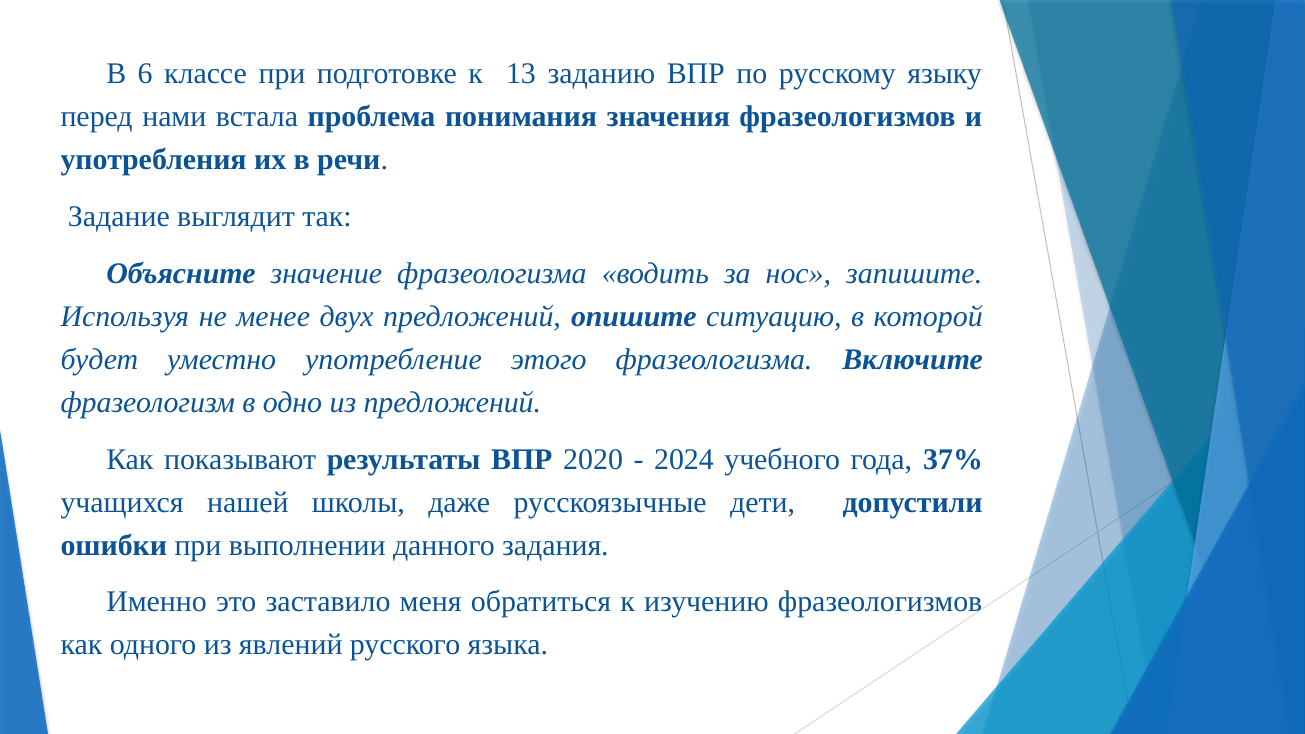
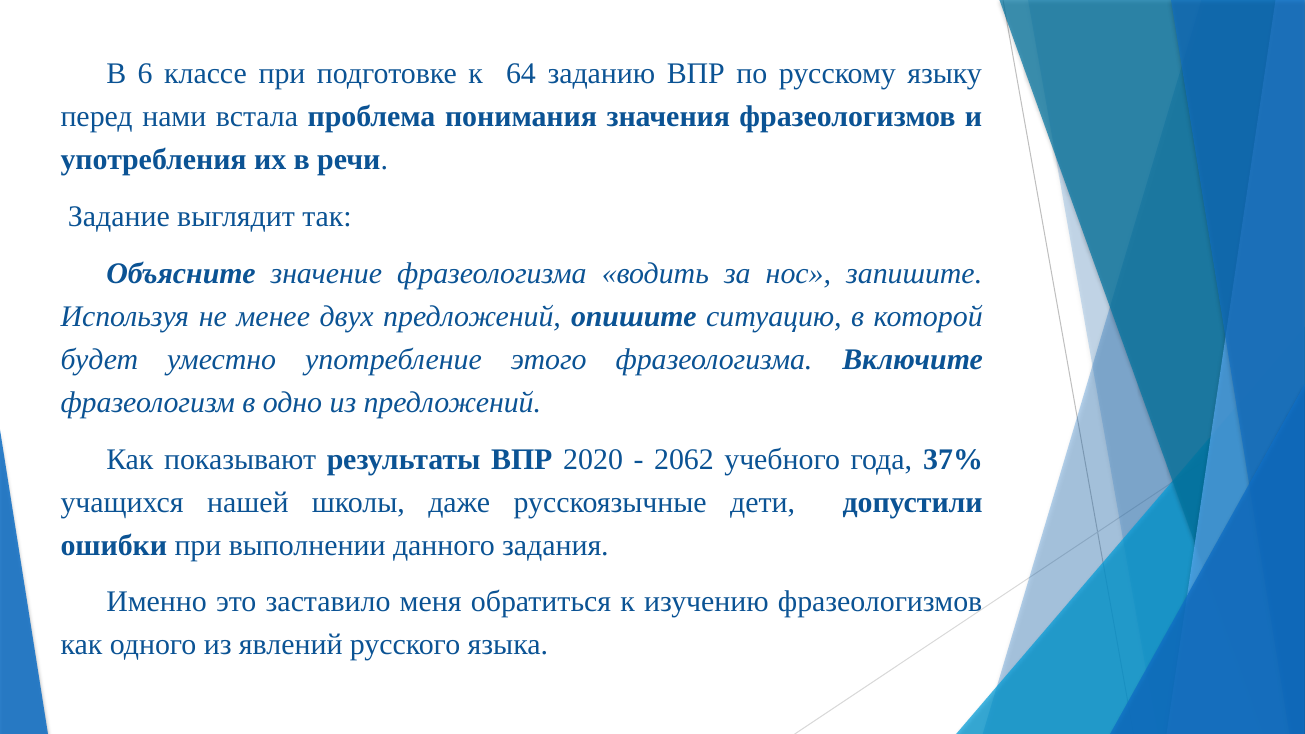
13: 13 -> 64 (521, 74)
2024: 2024 -> 2062 (684, 459)
